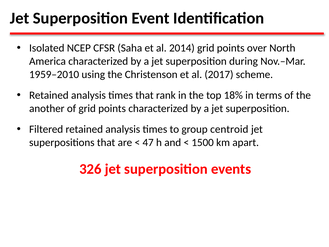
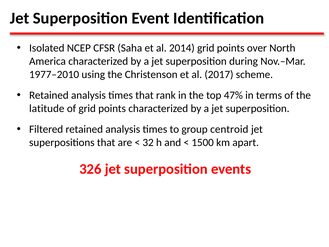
1959–2010: 1959–2010 -> 1977–2010 (54, 74)
18%: 18% -> 47% (233, 95)
another: another -> latitude (47, 108)
47: 47 -> 32 (148, 142)
